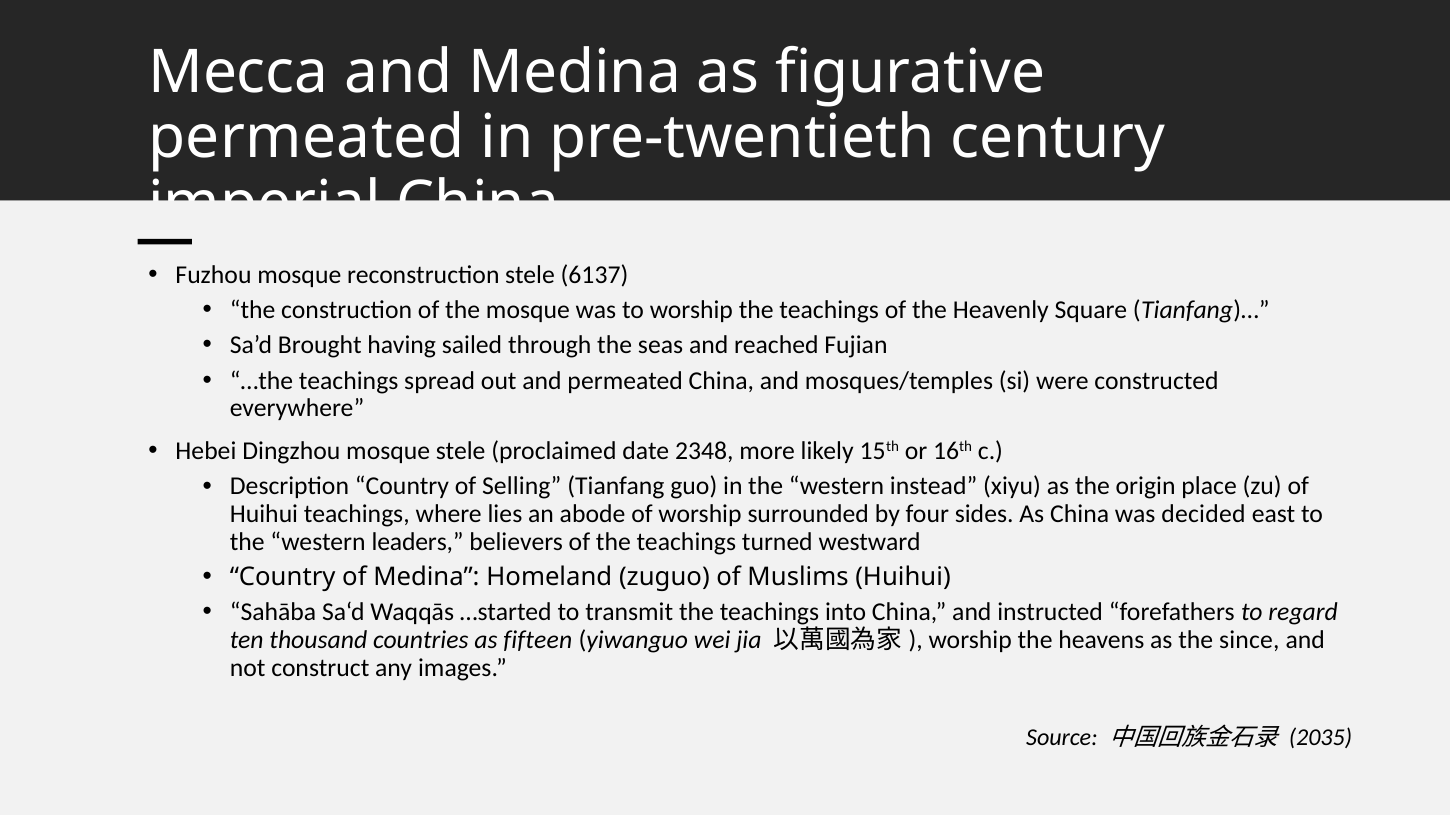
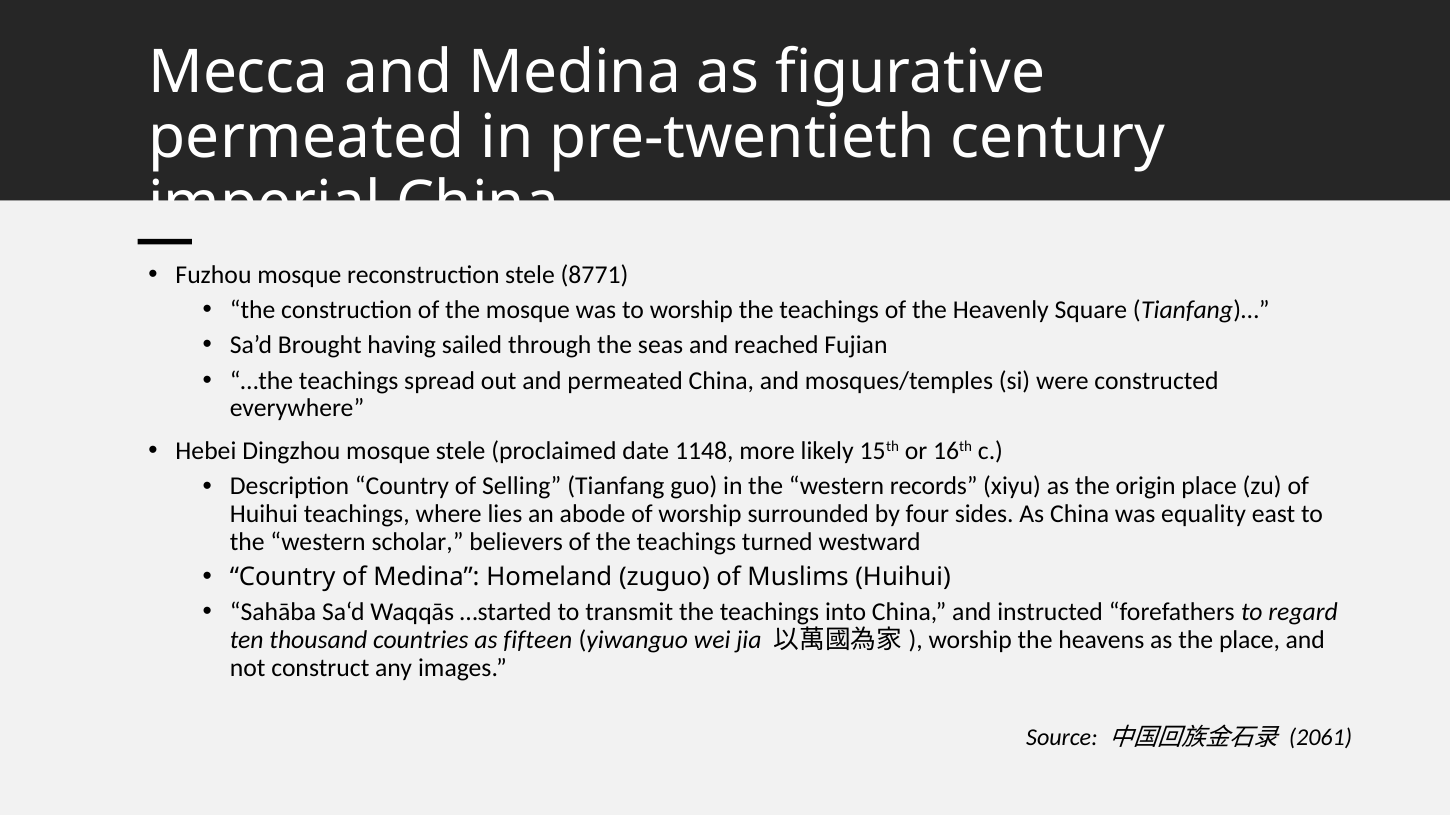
6137: 6137 -> 8771 (594, 275)
2348: 2348 -> 1148 (704, 451)
instead: instead -> records (934, 487)
decided: decided -> equality (1204, 514)
leaders: leaders -> scholar (418, 542)
the since: since -> place (1249, 641)
2035: 2035 -> 2061 (1321, 738)
